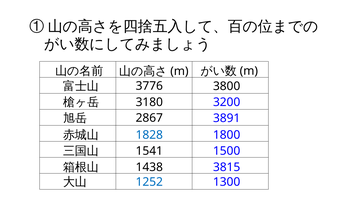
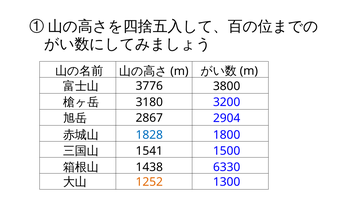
3891: 3891 -> 2904 (227, 118)
3815: 3815 -> 6330 (227, 167)
1252 colour: blue -> orange (149, 182)
